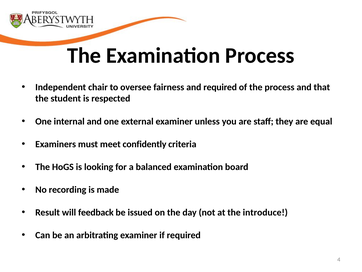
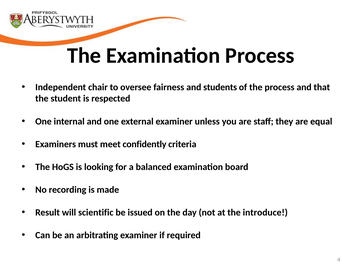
and required: required -> students (220, 87)
feedback: feedback -> scientific (96, 212)
